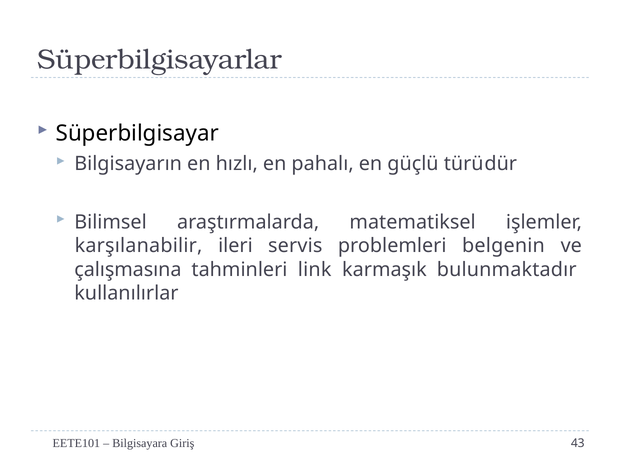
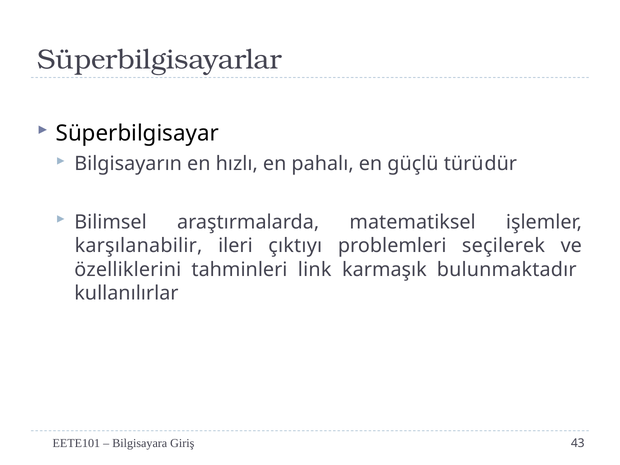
servis: servis -> çıktıyı (295, 246)
belgenin: belgenin -> seçilerek (503, 246)
çalışmasına: çalışmasına -> özelliklerini (128, 270)
